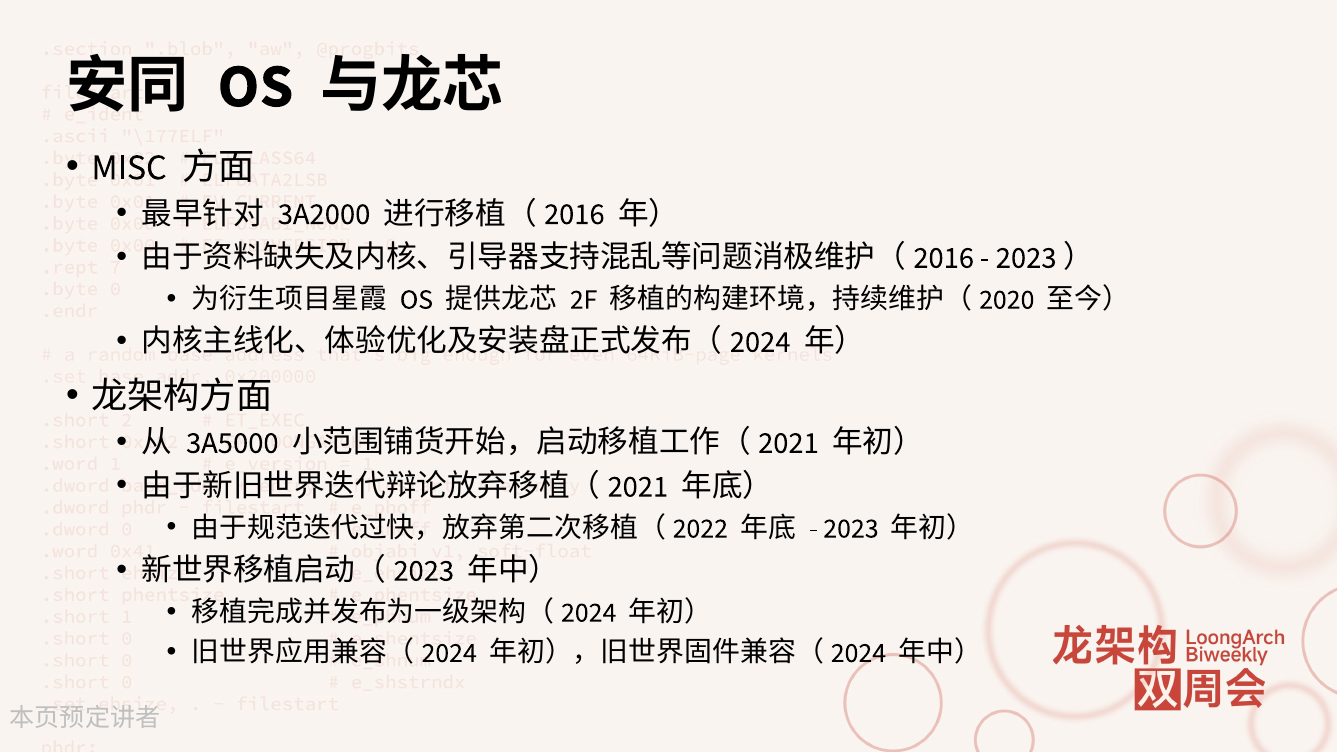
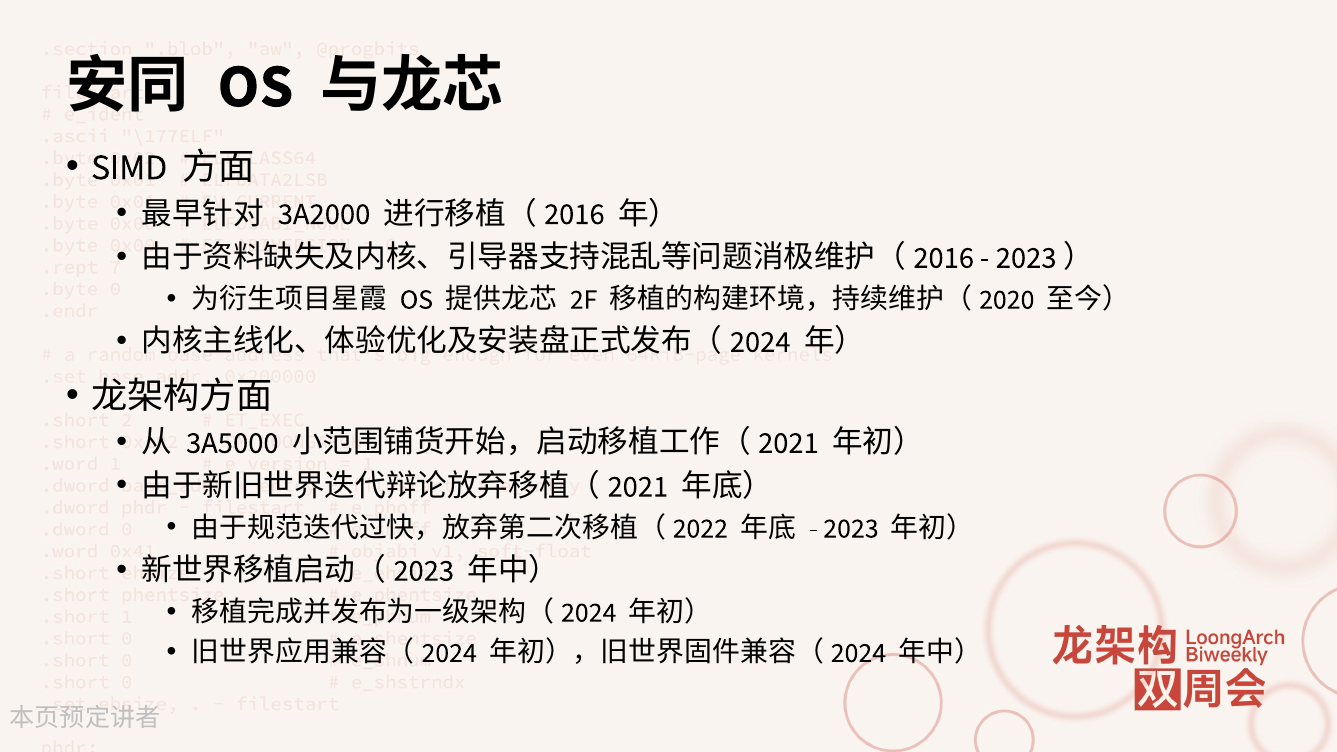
MISC: MISC -> SIMD (129, 167)
